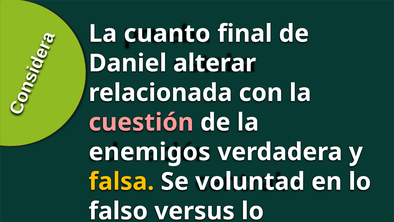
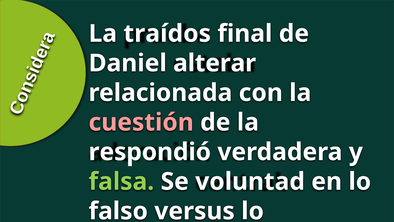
cuanto: cuanto -> traídos (167, 34)
enemigos: enemigos -> respondió (150, 152)
falsa colour: yellow -> light green (121, 181)
